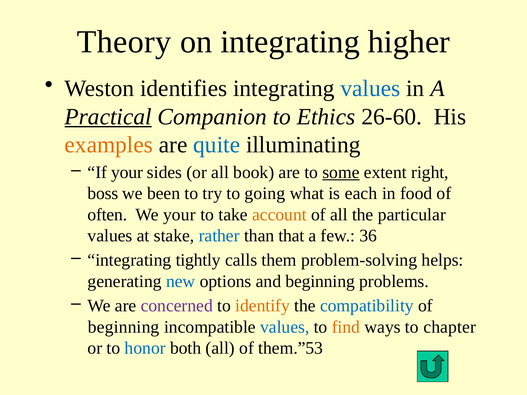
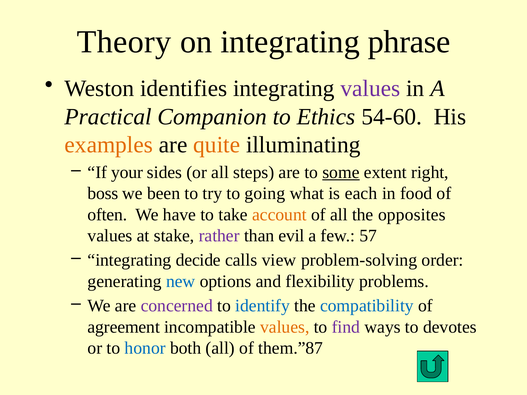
higher: higher -> phrase (409, 42)
values colour: blue -> purple (370, 89)
Practical underline: present -> none (108, 117)
26-60: 26-60 -> 54-60 (392, 117)
quite colour: blue -> orange (217, 145)
book: book -> steps (254, 173)
We your: your -> have (179, 215)
particular: particular -> opposites (412, 215)
rather colour: blue -> purple (219, 236)
that: that -> evil (291, 236)
36: 36 -> 57 (368, 236)
tightly: tightly -> decide (198, 260)
them: them -> view (279, 260)
helps: helps -> order (443, 260)
and beginning: beginning -> flexibility (320, 281)
identify colour: orange -> blue (263, 306)
beginning: beginning -> agreement (124, 327)
values colour: blue -> orange (285, 327)
find colour: orange -> purple (346, 327)
chapter: chapter -> devotes (450, 327)
them.”53: them.”53 -> them.”87 (291, 348)
